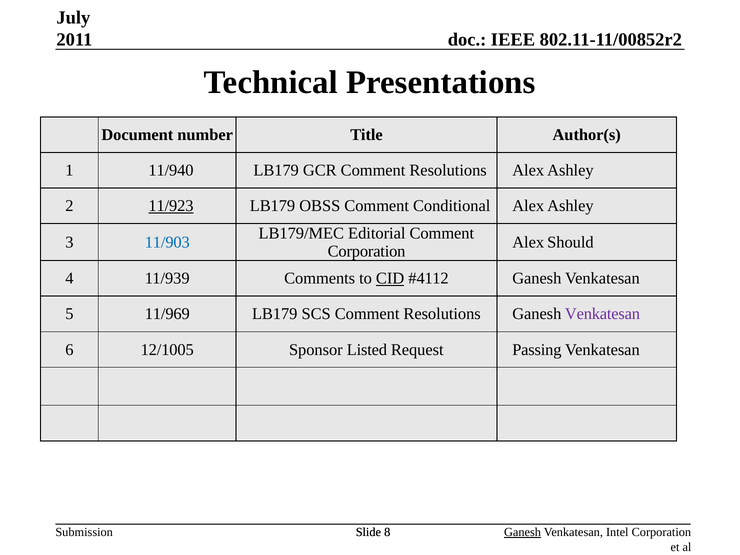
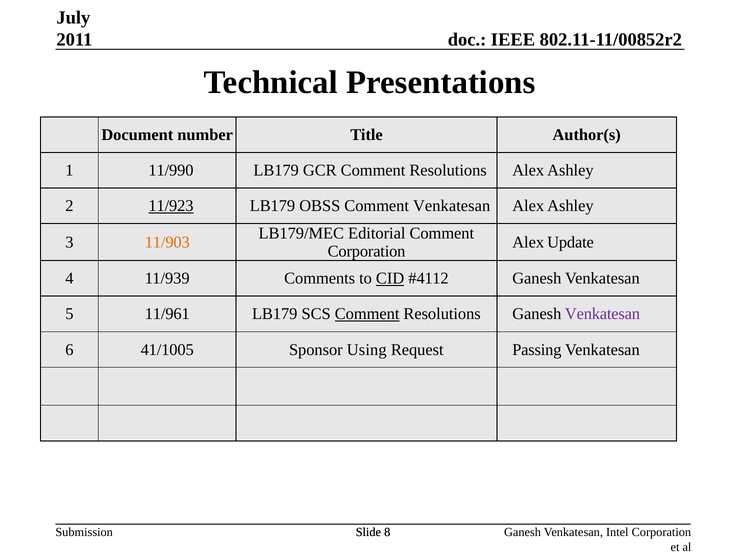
11/940: 11/940 -> 11/990 (171, 170)
Comment Conditional: Conditional -> Venkatesan (452, 206)
11/903 colour: blue -> orange (167, 242)
Should: Should -> Update (571, 242)
11/969: 11/969 -> 11/961 (167, 314)
Comment underline: none -> present (367, 314)
12/1005: 12/1005 -> 41/1005 (167, 350)
Listed: Listed -> Using (367, 350)
Ganesh underline: present -> none (523, 532)
